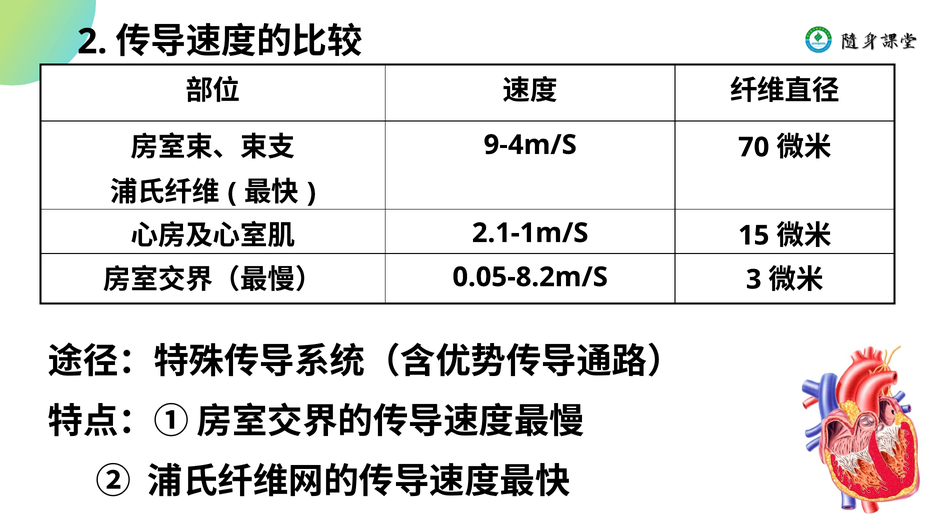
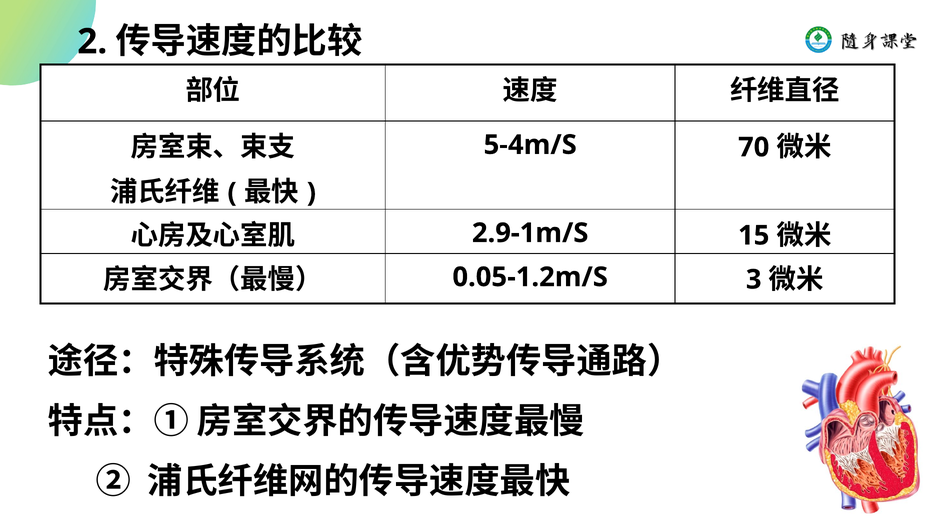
9-4m/S: 9-4m/S -> 5-4m/S (530, 145)
2.1-1m/S: 2.1-1m/S -> 2.9-1m/S (530, 233)
0.05-8.2m/S: 0.05-8.2m/S -> 0.05-1.2m/S (530, 277)
